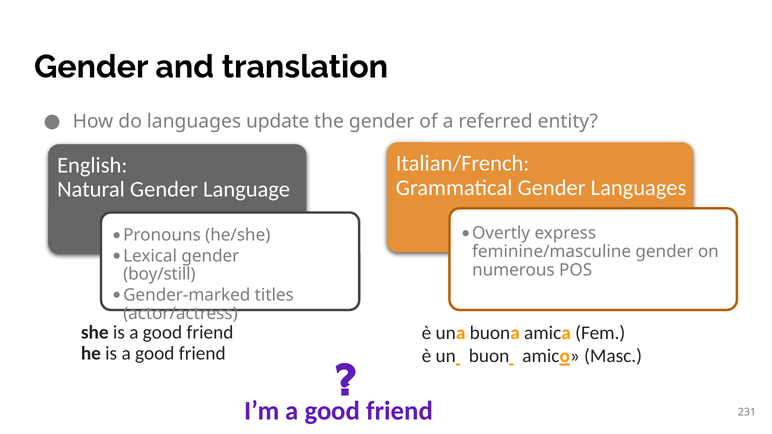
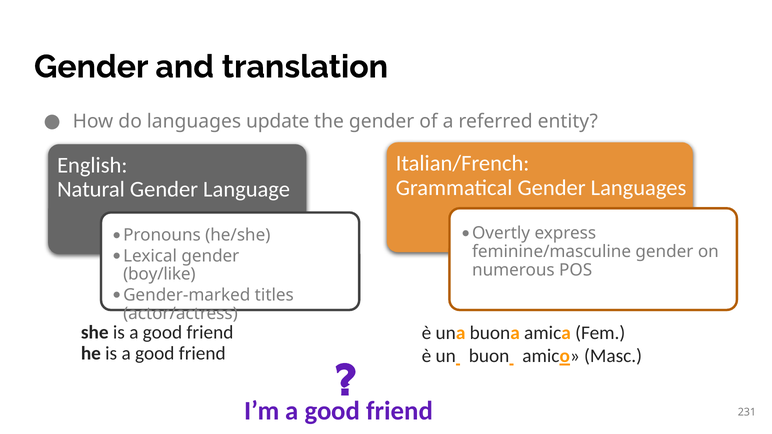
boy/still: boy/still -> boy/like (159, 275)
